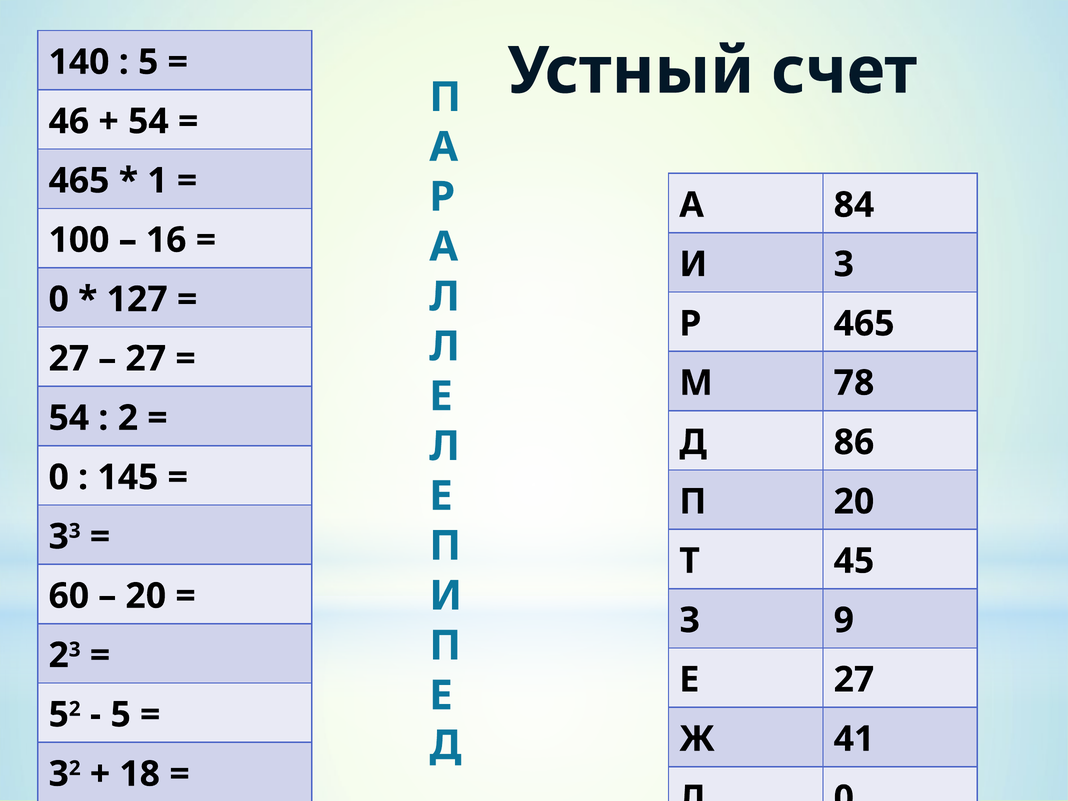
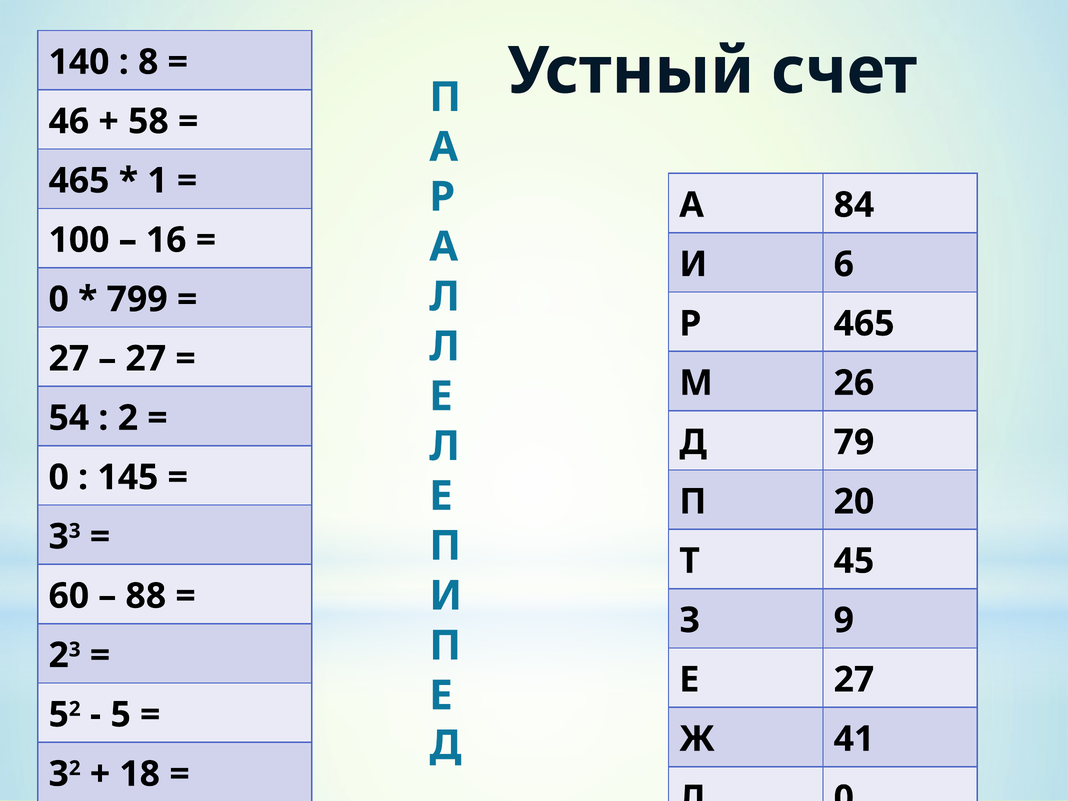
5: 5 -> 8 (148, 62)
54: 54 -> 58 (148, 121)
И 3: 3 -> 6 (844, 264)
127: 127 -> 799 (137, 299)
78: 78 -> 26 (854, 383)
86: 86 -> 79 (854, 442)
20: 20 -> 88 (146, 596)
